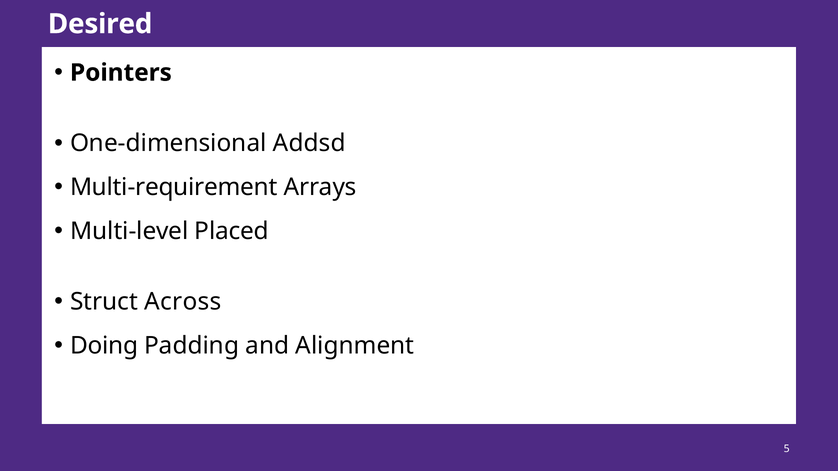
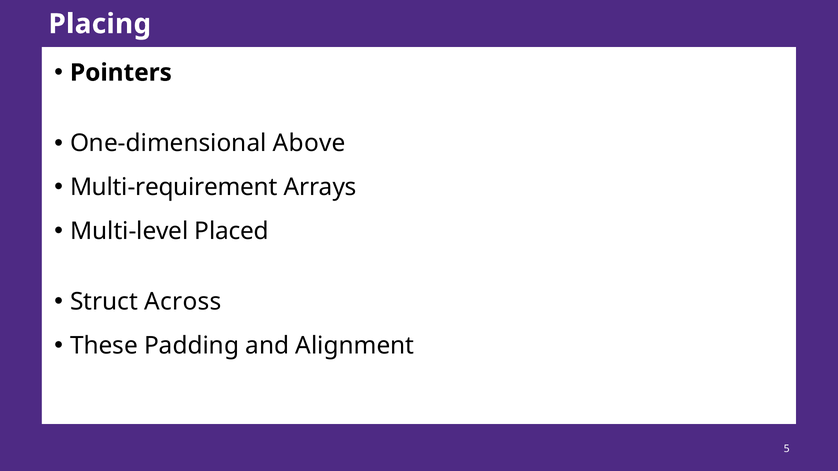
Desired: Desired -> Placing (100, 24)
Addsd: Addsd -> Above (309, 144)
Doing: Doing -> These (104, 346)
